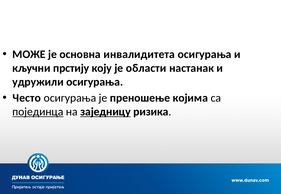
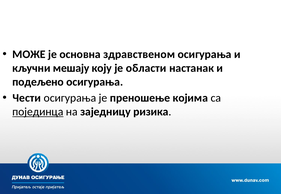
инвалидитета: инвалидитета -> здравственом (139, 54)
прстију: прстију -> мешају (71, 68)
удружили: удружили -> подељено (38, 82)
Често: Често -> Чести (27, 98)
заједницу underline: present -> none (105, 112)
